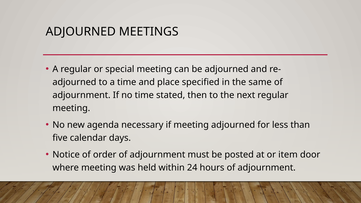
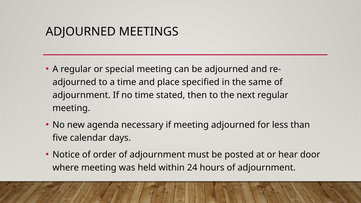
item: item -> hear (288, 155)
